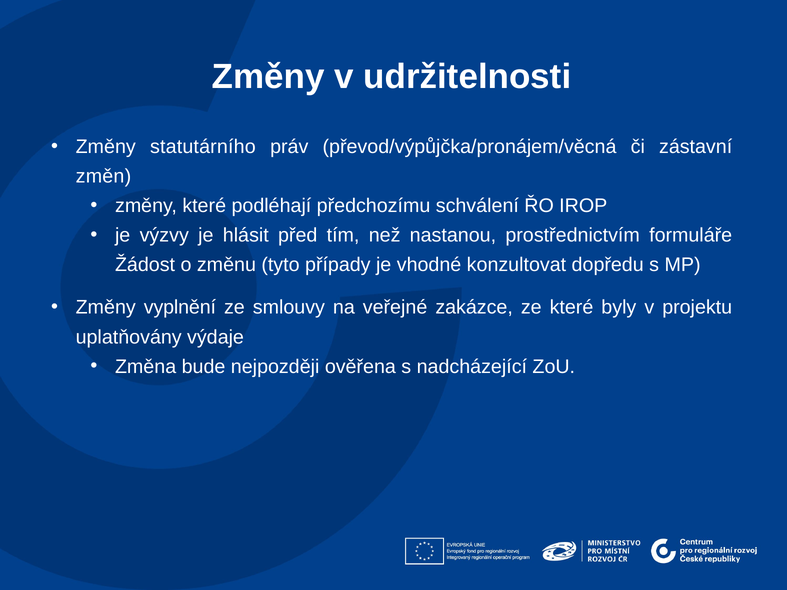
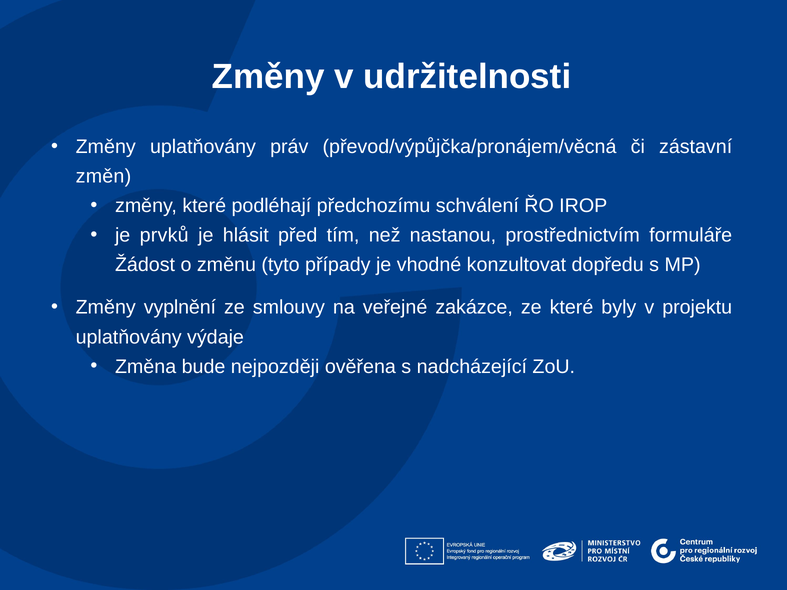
Změny statutárního: statutárního -> uplatňovány (203, 147)
výzvy: výzvy -> prvků (164, 235)
